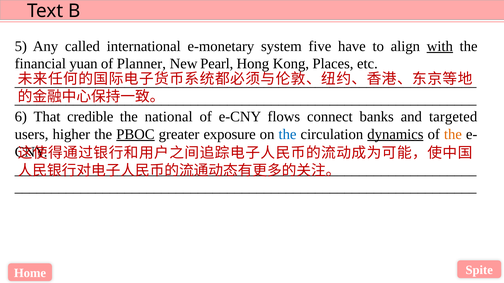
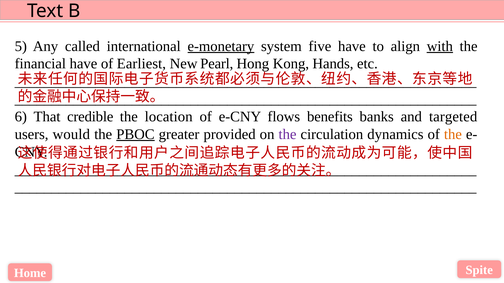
e-monetary underline: none -> present (221, 46)
financial yuan: yuan -> have (83, 64)
Planner: Planner -> Earliest (141, 64)
Places: Places -> Hands (333, 64)
national: national -> location (169, 117)
connect: connect -> benefits (330, 117)
higher: higher -> would (71, 134)
exposure: exposure -> provided (230, 134)
the colour: blue -> purple (287, 134)
dynamics underline: present -> none (395, 134)
